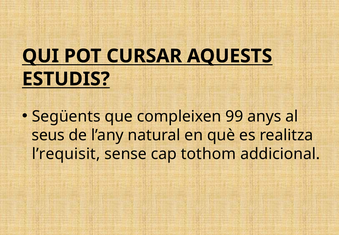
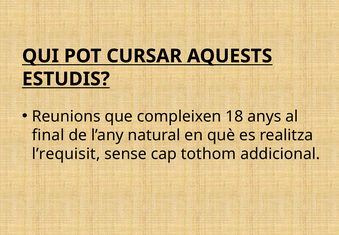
Següents: Següents -> Reunions (66, 116)
99: 99 -> 18 (234, 116)
seus: seus -> final (48, 135)
